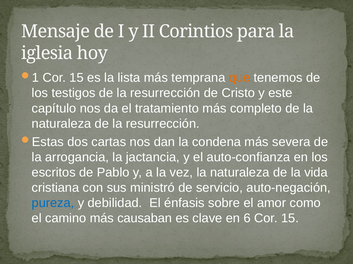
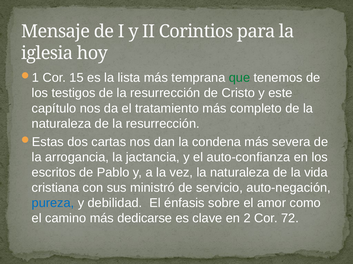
que colour: orange -> green (240, 78)
causaban: causaban -> dedicarse (145, 219)
6: 6 -> 2 (247, 219)
15: 15 -> 72 (290, 219)
